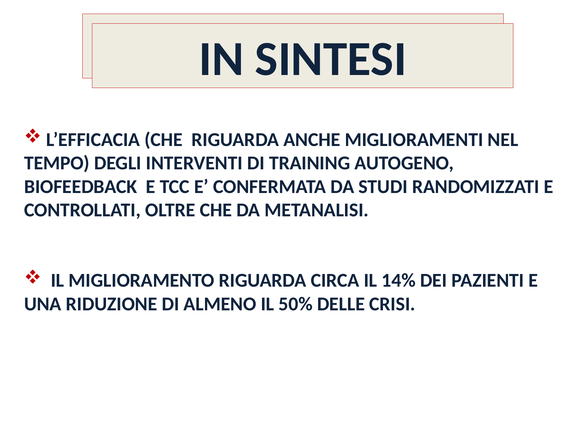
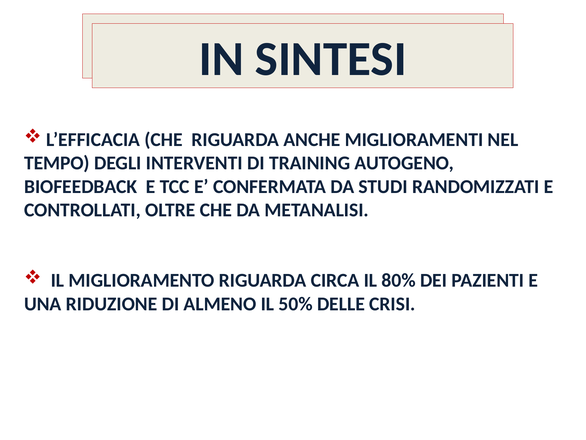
14%: 14% -> 80% (399, 280)
